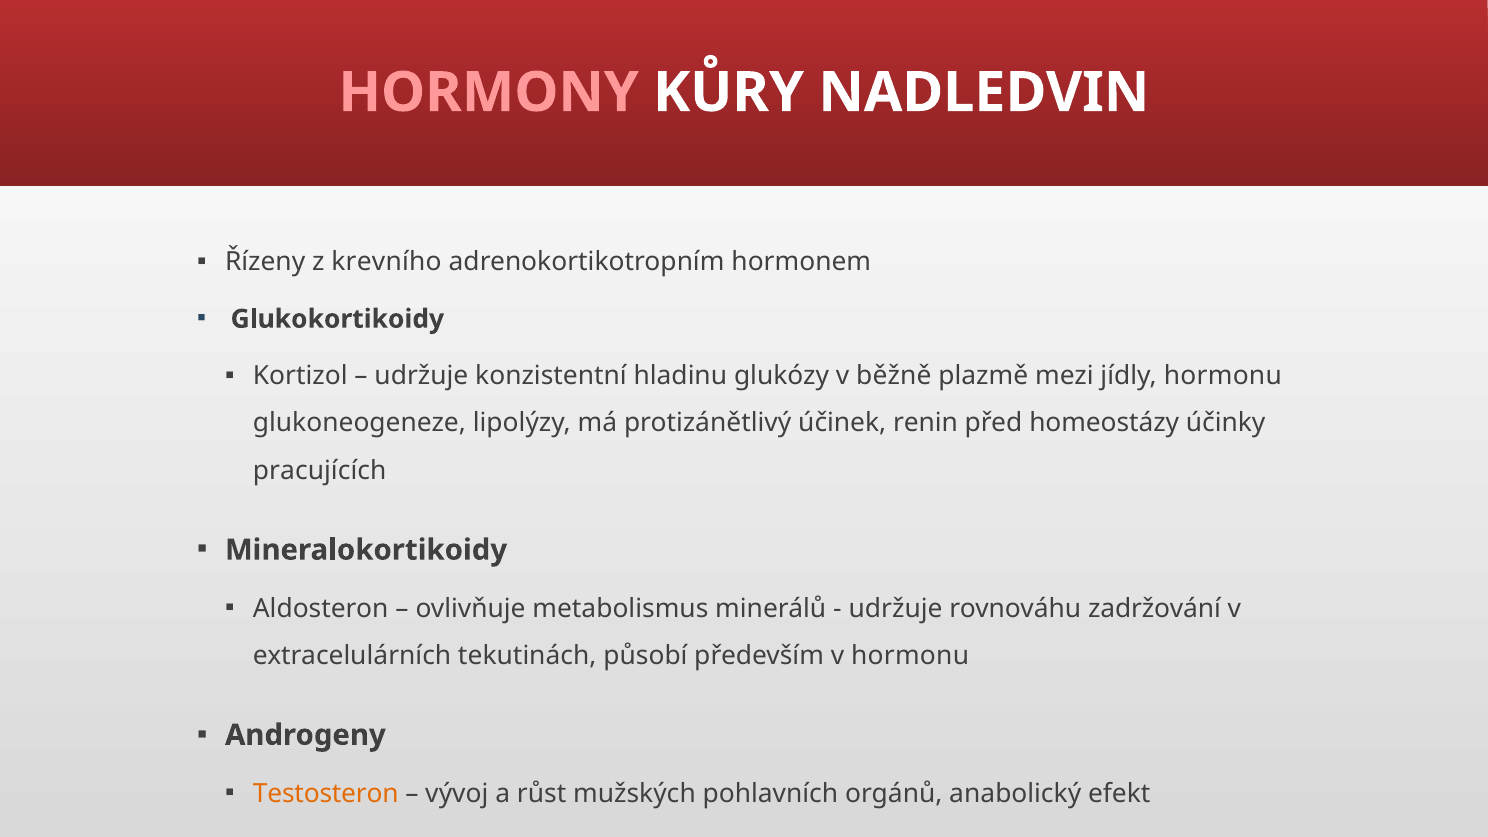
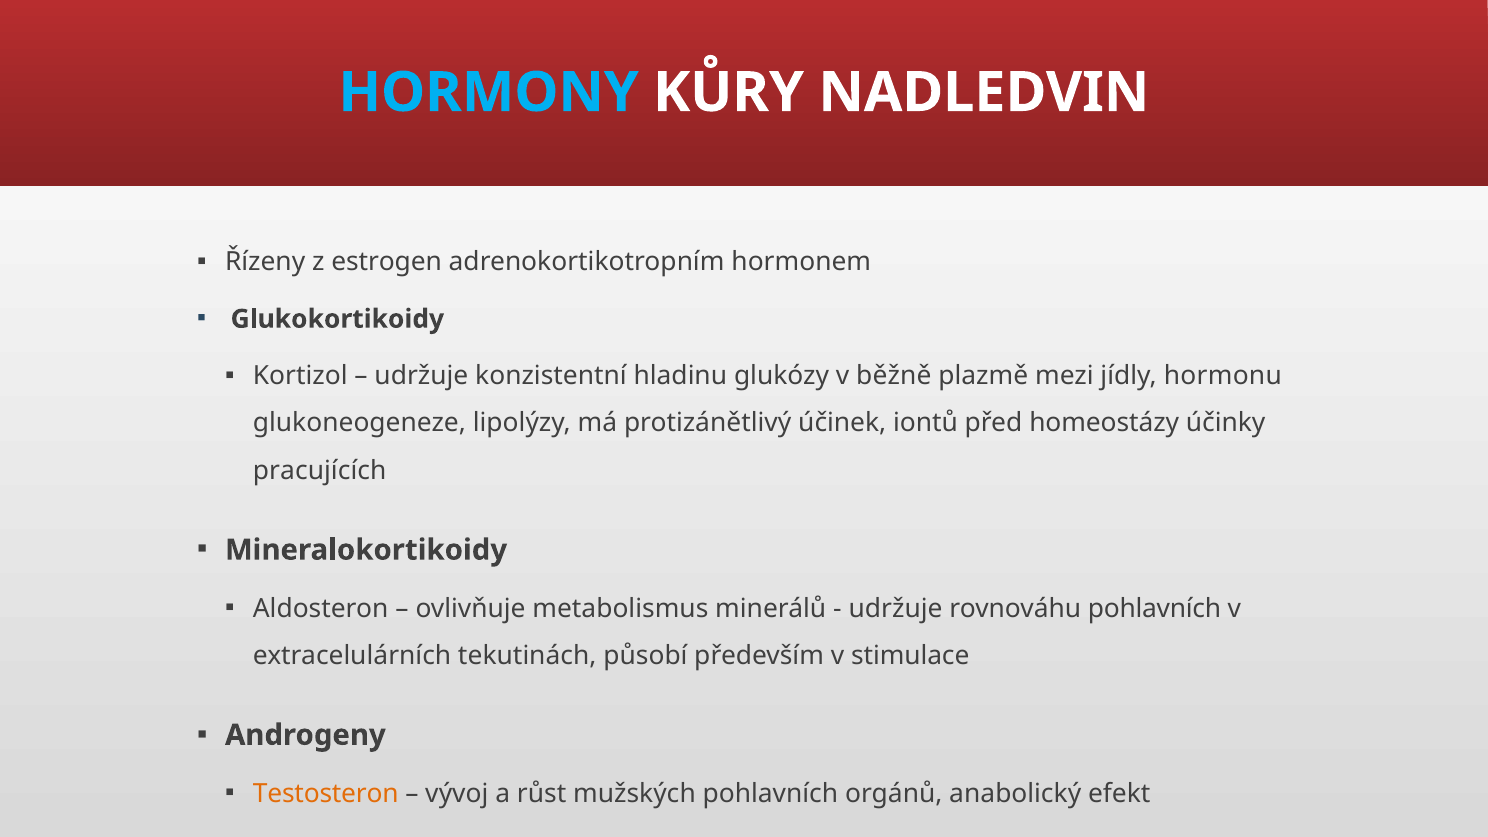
HORMONY colour: pink -> light blue (489, 93)
krevního: krevního -> estrogen (387, 262)
renin: renin -> iontů (925, 423)
rovnováhu zadržování: zadržování -> pohlavních (1155, 608)
v hormonu: hormonu -> stimulace (910, 656)
